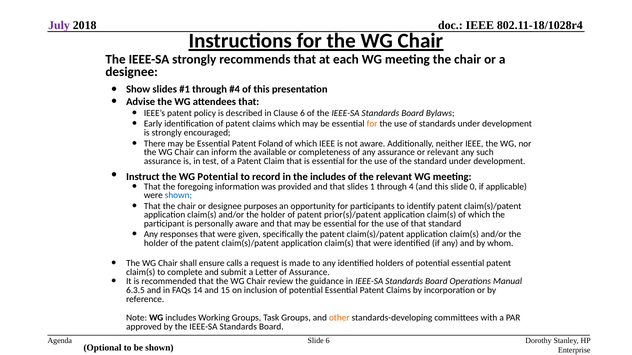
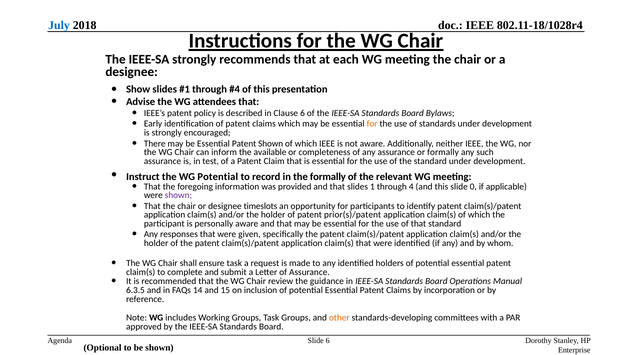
July colour: purple -> blue (59, 25)
Patent Foland: Foland -> Shown (271, 144)
or relevant: relevant -> formally (443, 153)
the includes: includes -> formally (328, 177)
shown colour: blue -> purple (178, 196)
purposes: purposes -> timeslots (261, 206)
ensure calls: calls -> task (234, 264)
